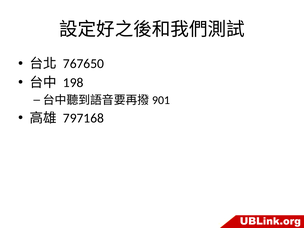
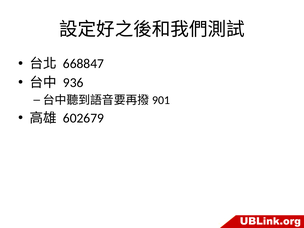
767650: 767650 -> 668847 (83, 64)
198: 198 -> 936 (73, 83)
797168: 797168 -> 602679 (83, 118)
